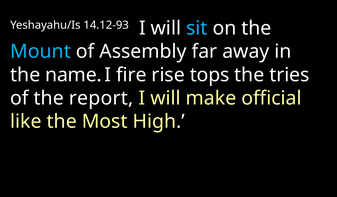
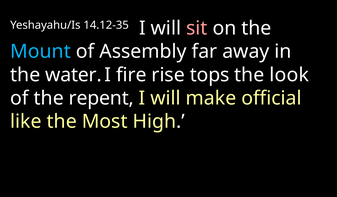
14.12-93: 14.12-93 -> 14.12-35 (106, 25)
sit colour: light blue -> pink (197, 28)
name: name -> water (73, 75)
tries: tries -> look (289, 75)
report: report -> repent (101, 98)
